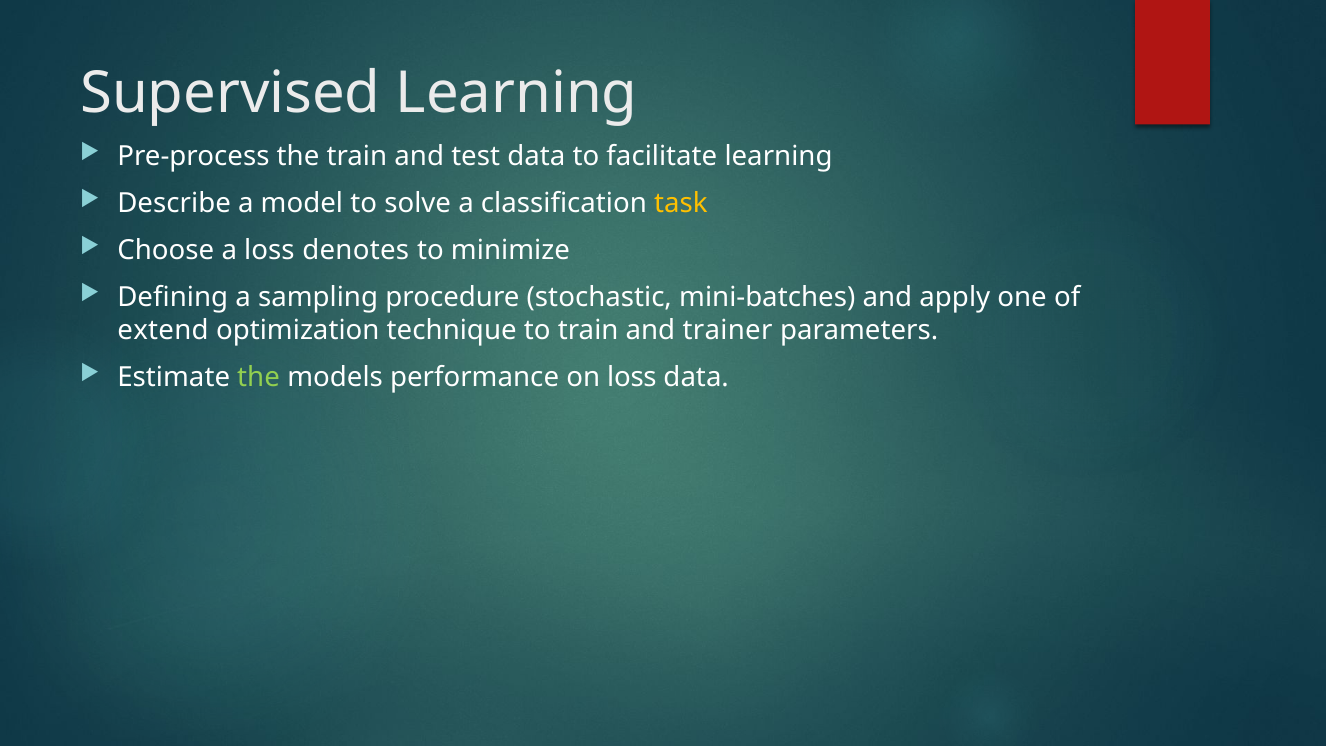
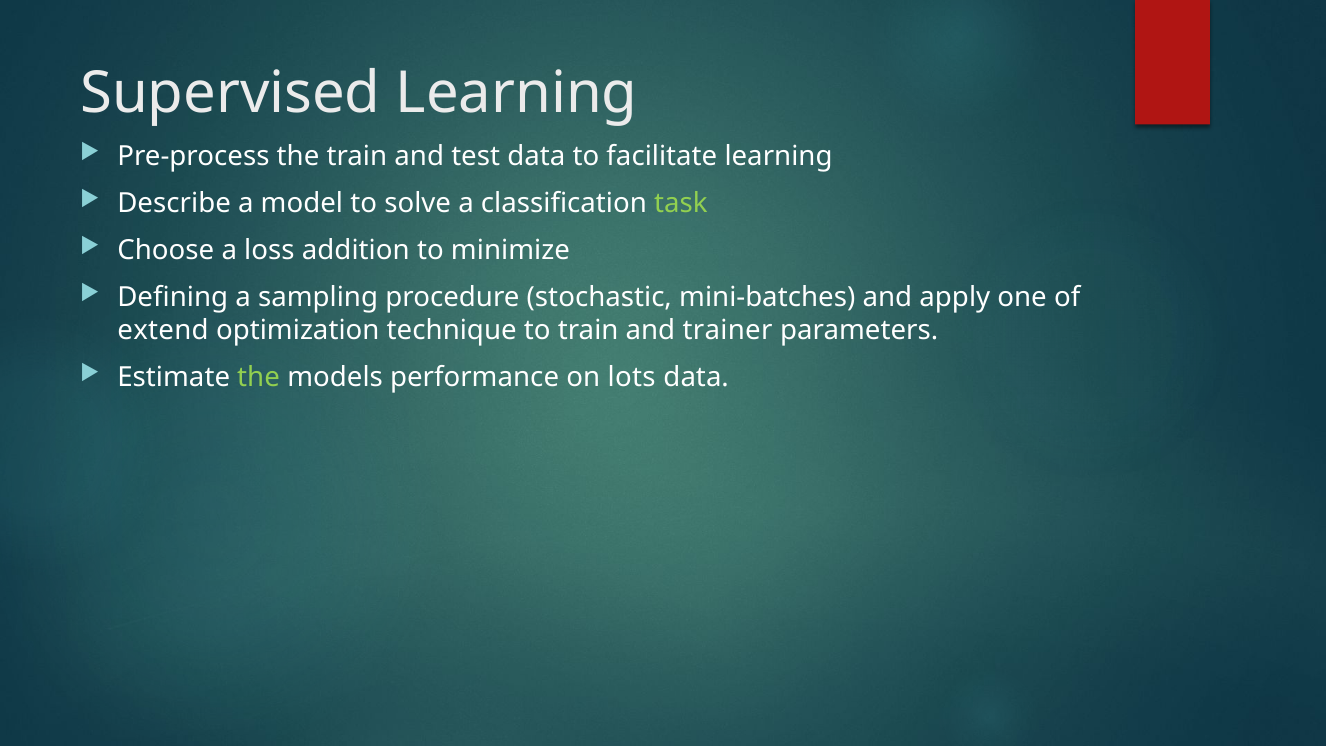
task colour: yellow -> light green (681, 203)
denotes: denotes -> addition (356, 250)
on loss: loss -> lots (632, 377)
